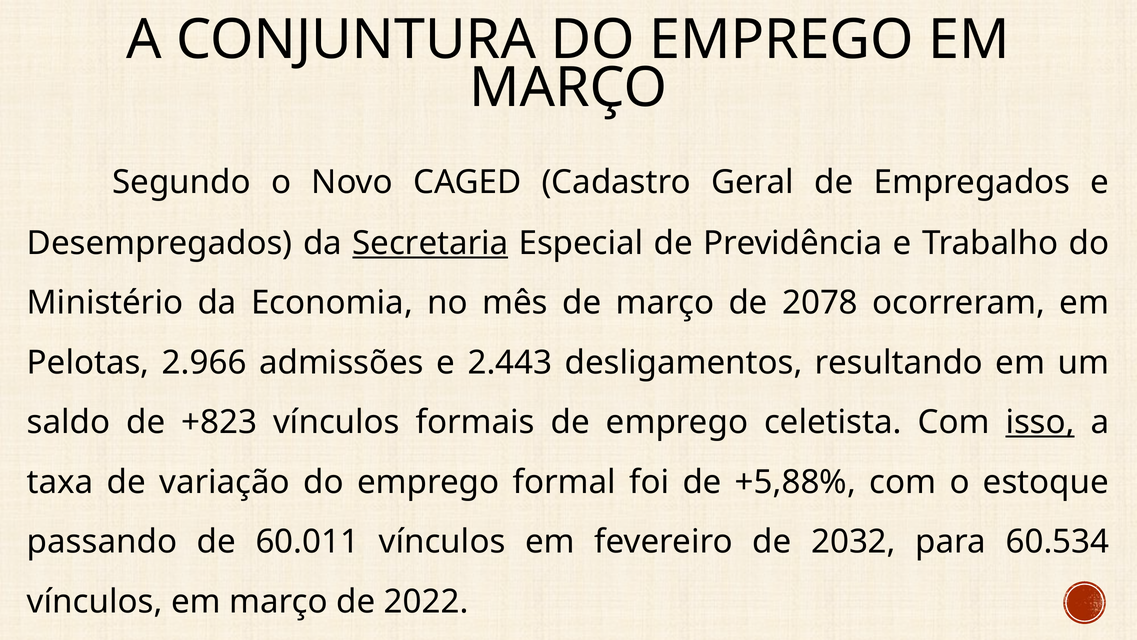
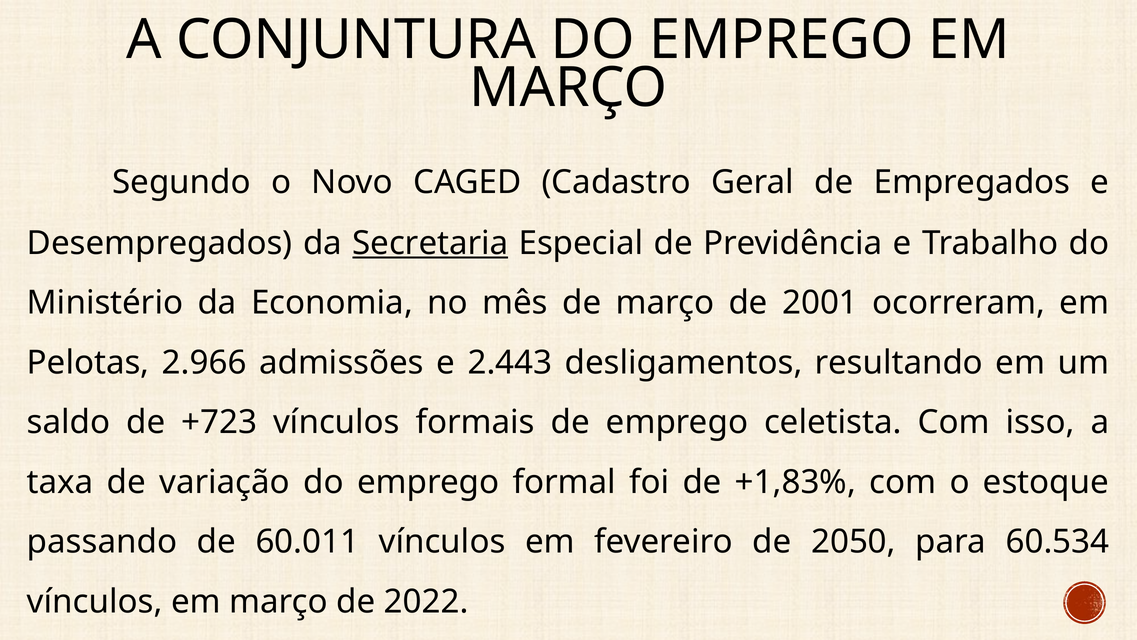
2078: 2078 -> 2001 (820, 303)
+823: +823 -> +723 (219, 422)
isso underline: present -> none (1040, 422)
+5,88%: +5,88% -> +1,83% (795, 482)
2032: 2032 -> 2050 (854, 542)
